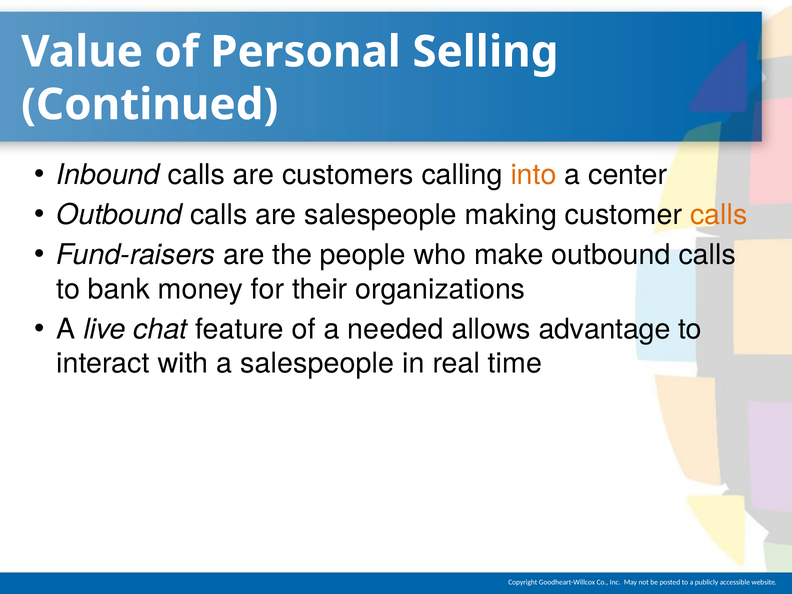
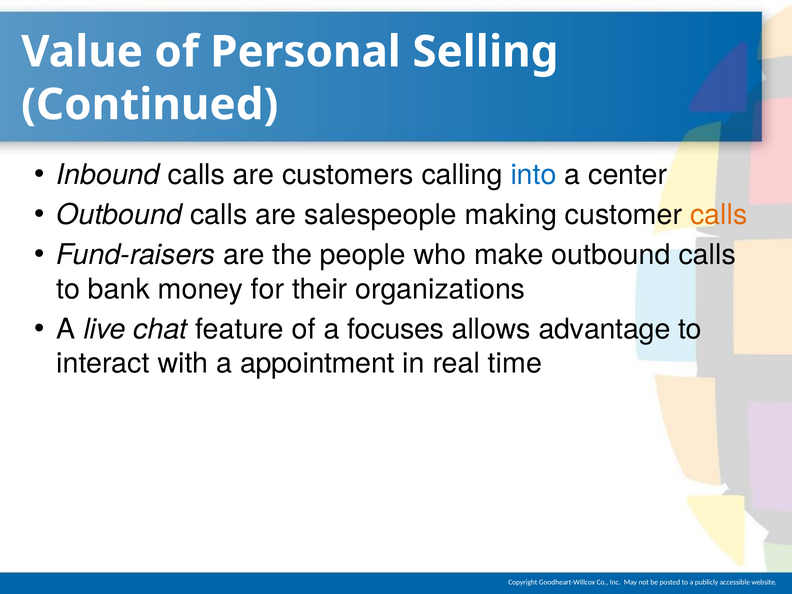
into colour: orange -> blue (534, 175)
needed: needed -> focuses (396, 329)
a salespeople: salespeople -> appointment (317, 363)
